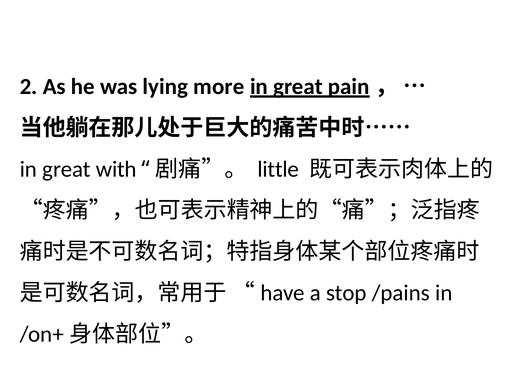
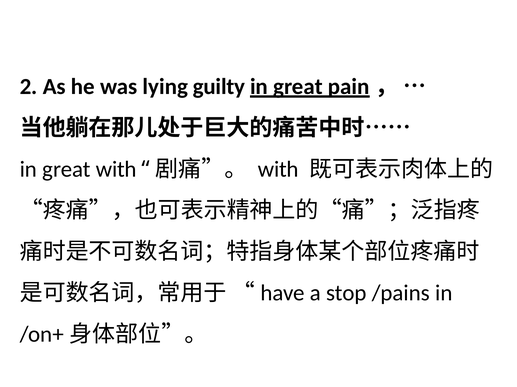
more: more -> guilty (219, 87)
little: little -> with (278, 169)
